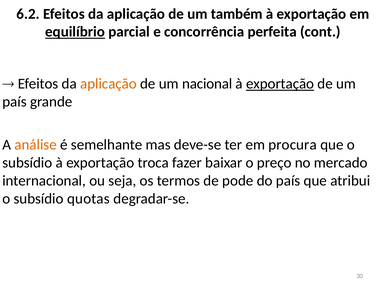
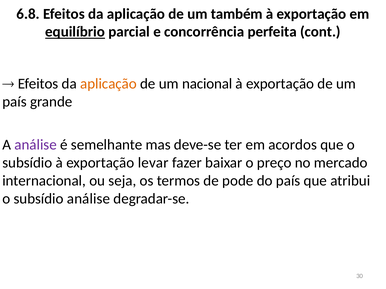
6.2: 6.2 -> 6.8 (28, 14)
exportação underline: present -> none (280, 84)
análise colour: orange -> purple (36, 145)
procura: procura -> acordos (293, 145)
troca: troca -> levar (153, 163)
subsídio quotas: quotas -> análise (88, 199)
